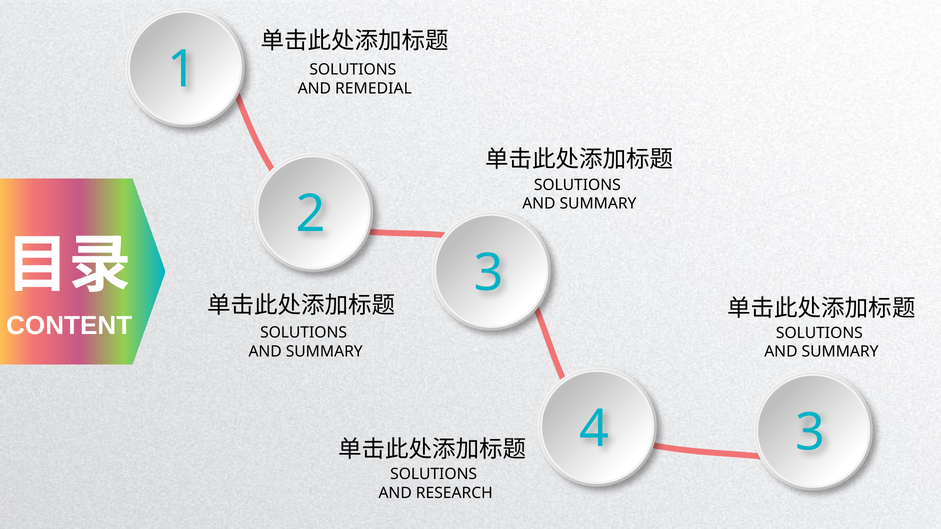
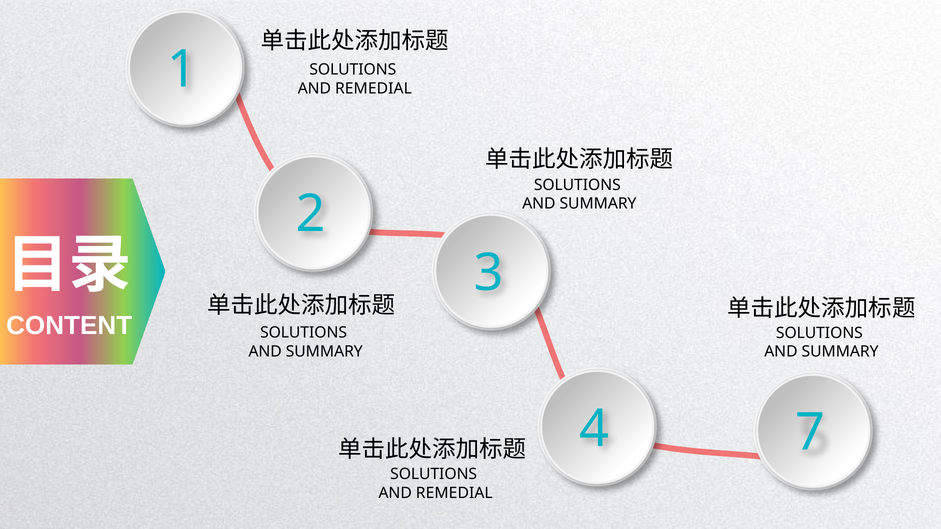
4 3: 3 -> 7 (810, 433)
RESEARCH: RESEARCH -> REMEDIAL (454, 493)
